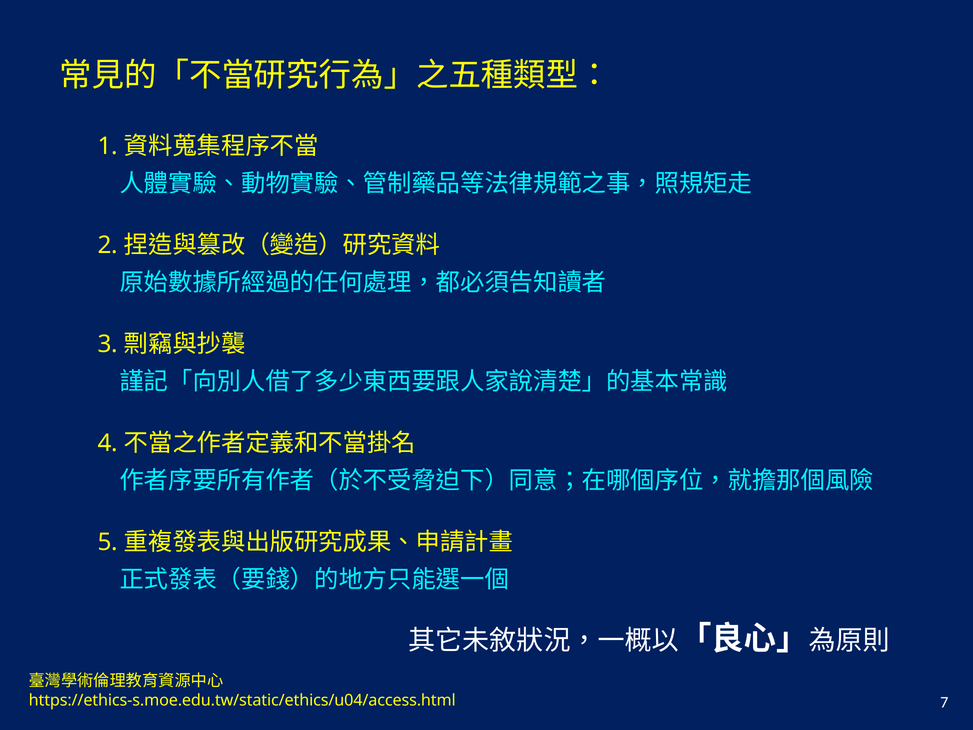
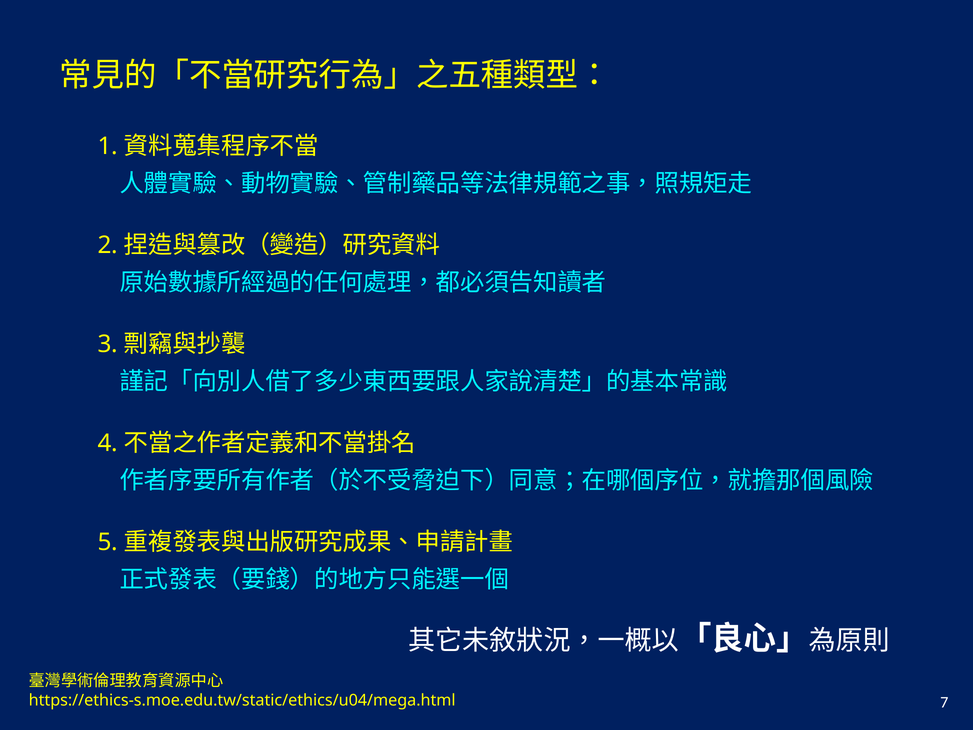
https://ethics-s.moe.edu.tw/static/ethics/u04/access.html: https://ethics-s.moe.edu.tw/static/ethics/u04/access.html -> https://ethics-s.moe.edu.tw/static/ethics/u04/mega.html (242, 700)
